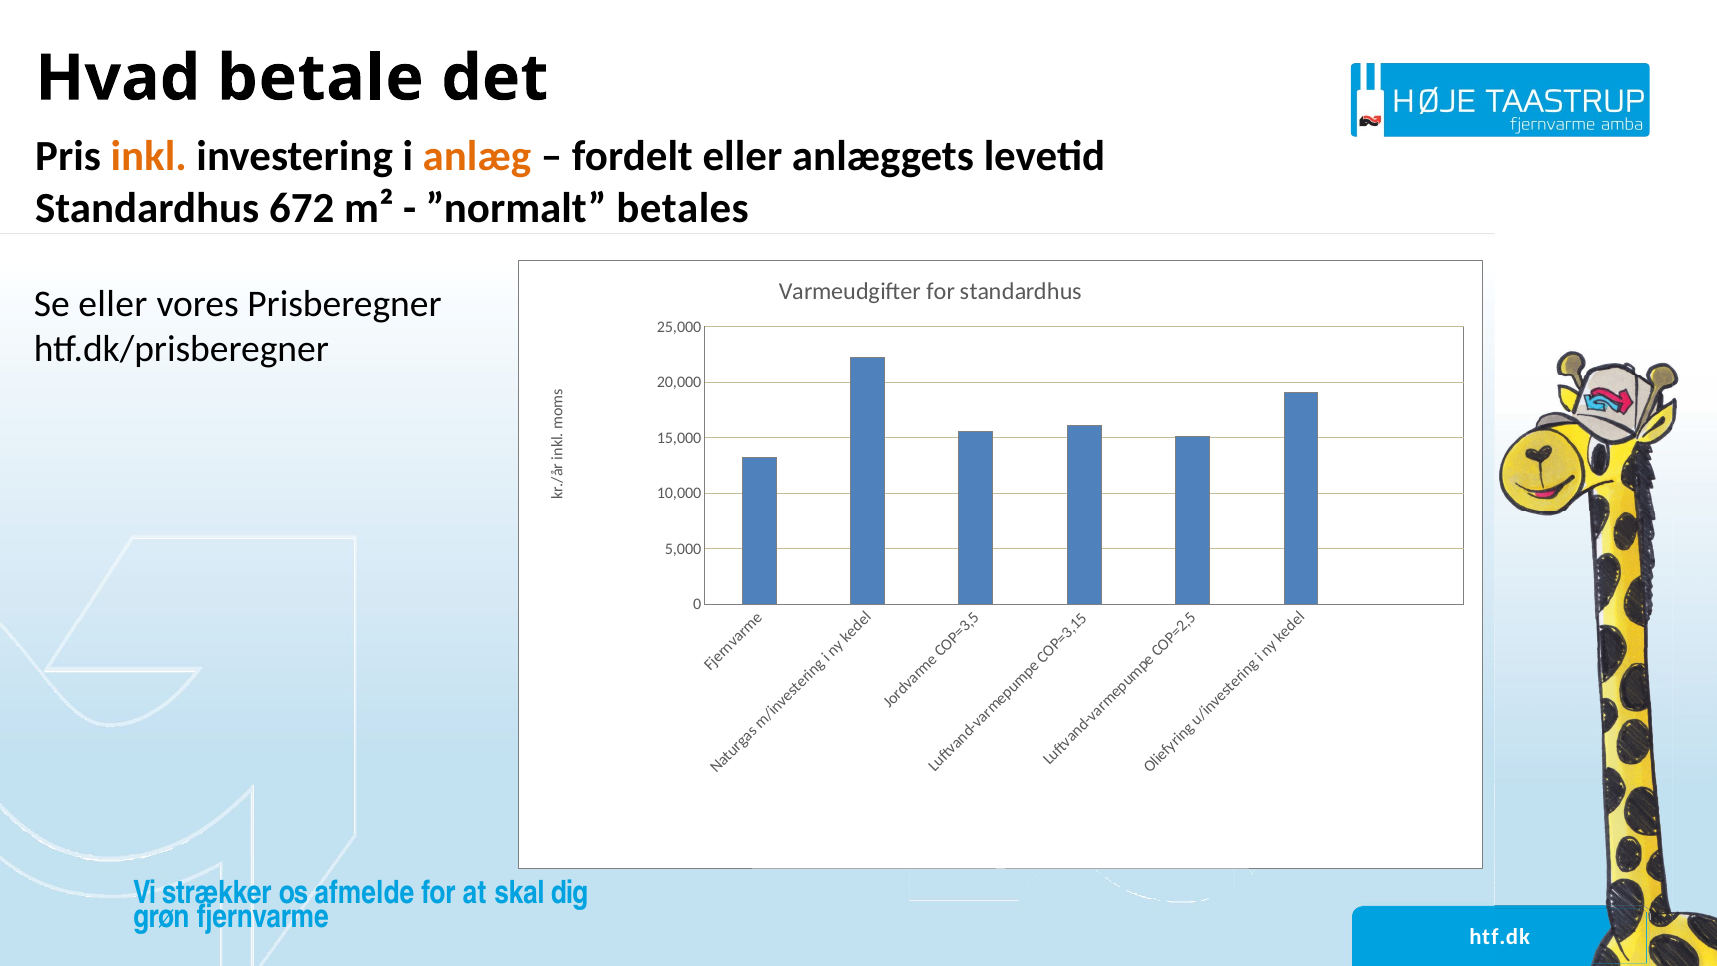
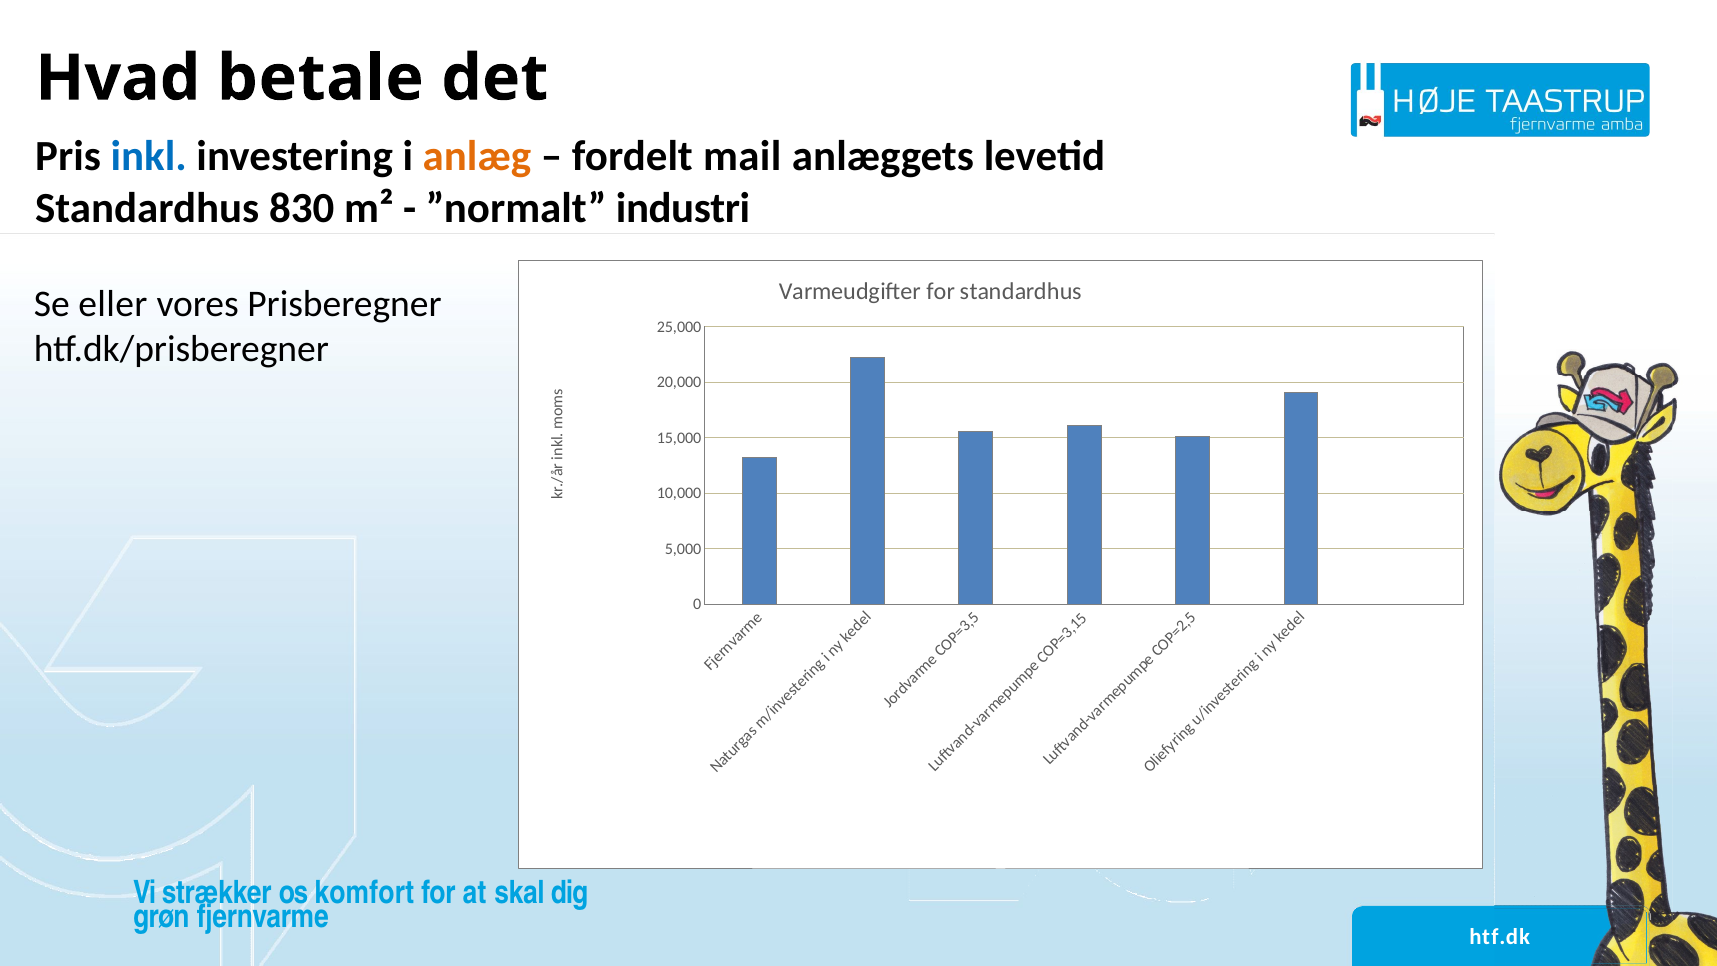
inkl colour: orange -> blue (149, 156)
fordelt eller: eller -> mail (742, 156)
672: 672 -> 830 (302, 208)
betales: betales -> industri (683, 208)
afmelde: afmelde -> komfort (364, 892)
